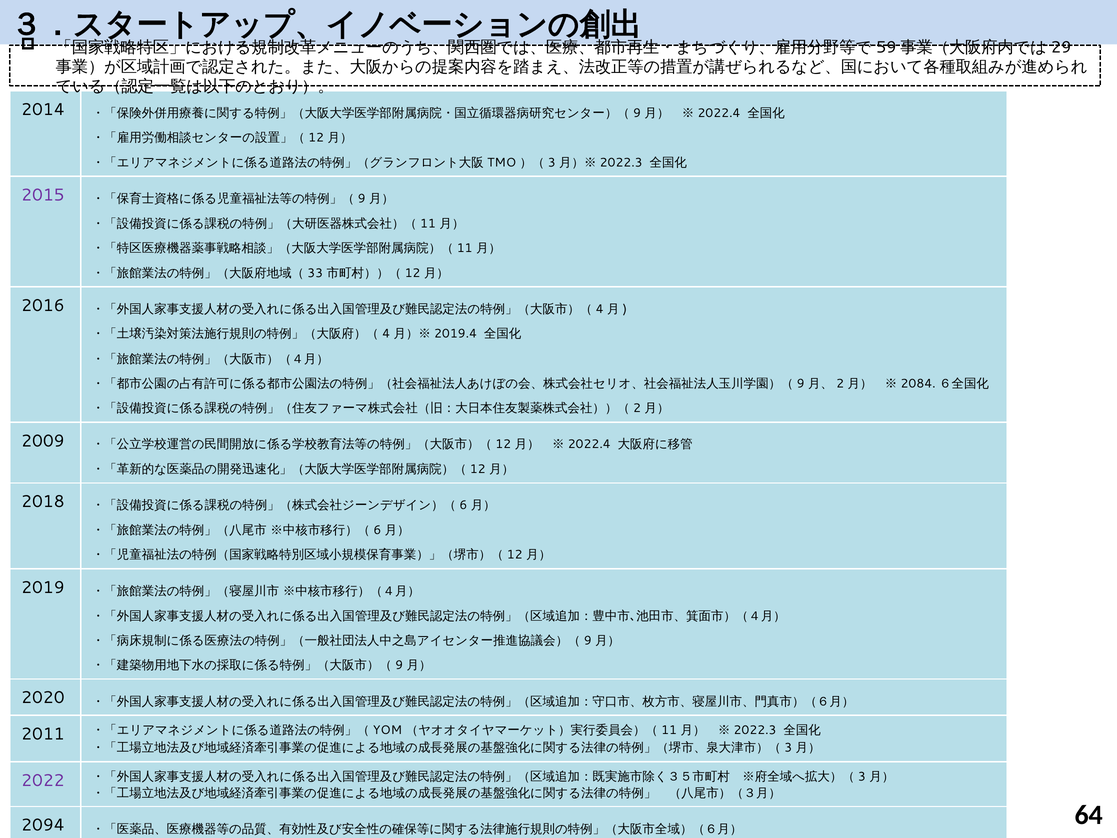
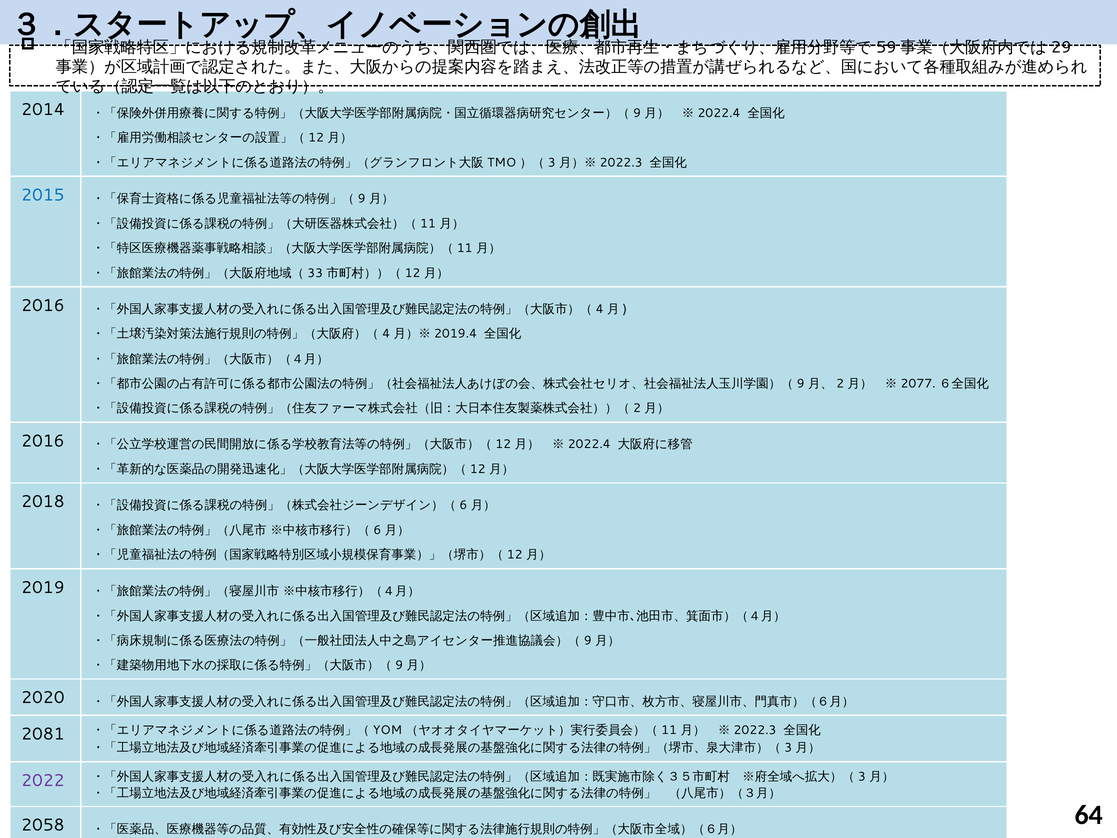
2015 colour: purple -> blue (43, 195)
2084: 2084 -> 2077 (918, 383)
2009: 2009 -> 2016 (43, 441)
2011: 2011 -> 2081 (43, 734)
2094: 2094 -> 2058 (43, 825)
